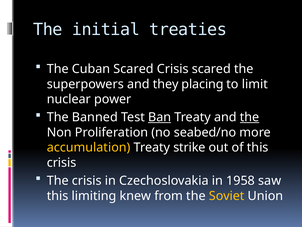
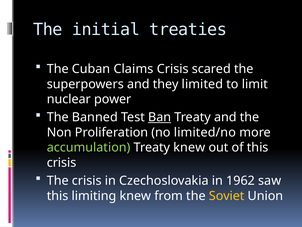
Cuban Scared: Scared -> Claims (133, 69)
placing: placing -> limited (202, 84)
the underline: present -> none (250, 117)
seabed/no: seabed/no -> limited/no (205, 132)
accumulation colour: yellow -> light green (89, 147)
Treaty strike: strike -> knew (189, 147)
1958: 1958 -> 1962 (241, 180)
